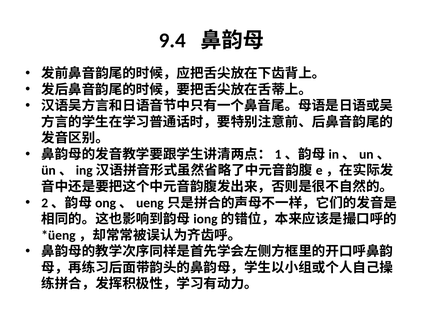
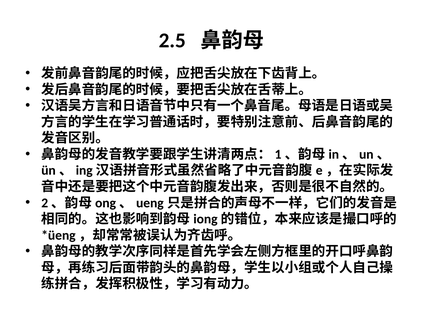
9.4: 9.4 -> 2.5 (172, 41)
